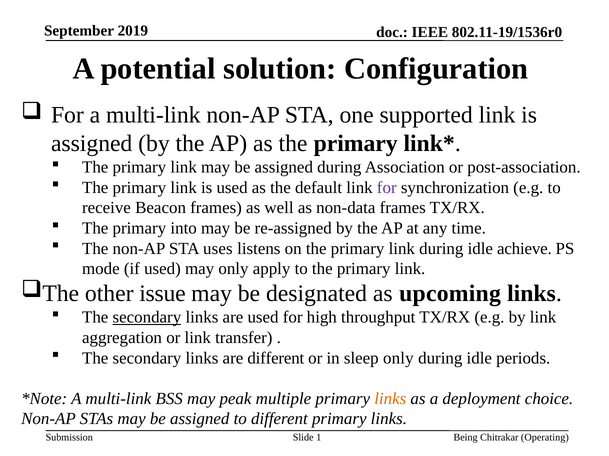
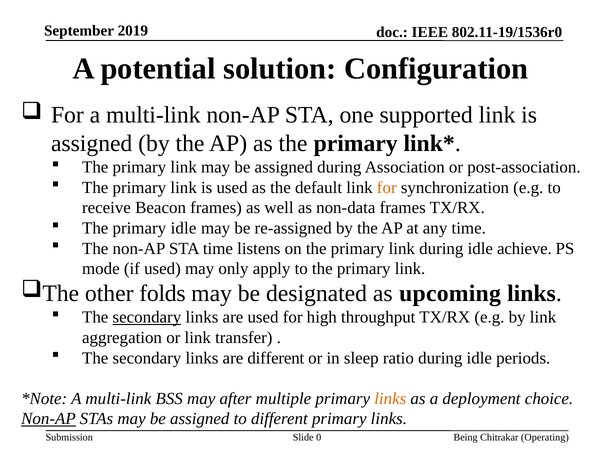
for colour: purple -> orange (387, 188)
primary into: into -> idle (184, 229)
STA uses: uses -> time (218, 249)
issue: issue -> folds (162, 294)
sleep only: only -> ratio (398, 359)
peak: peak -> after (235, 399)
Non-AP underline: none -> present (48, 419)
1: 1 -> 0 (319, 438)
